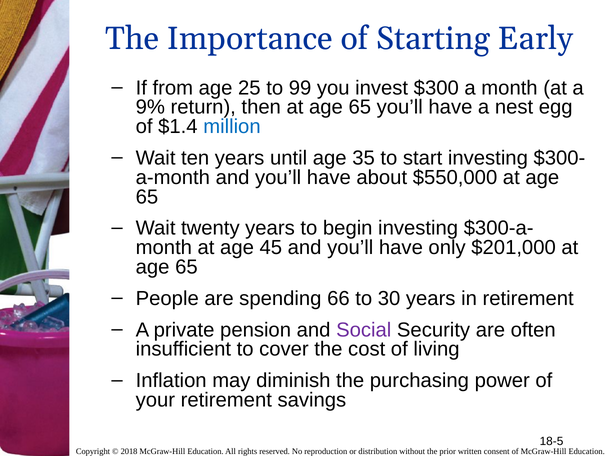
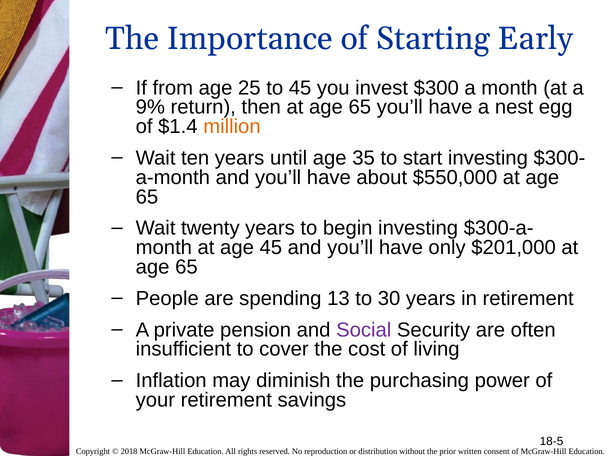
to 99: 99 -> 45 (300, 88)
million colour: blue -> orange (232, 127)
66: 66 -> 13 (338, 299)
